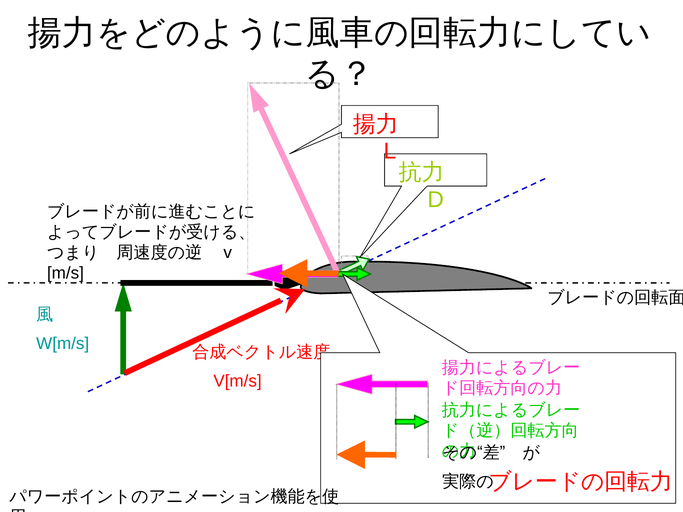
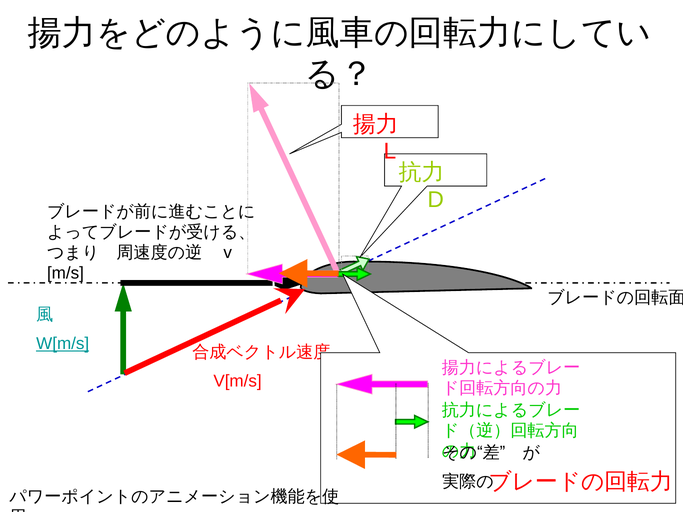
W[m/s underline: none -> present (63, 344)
